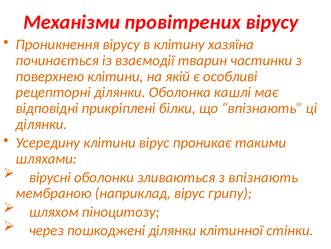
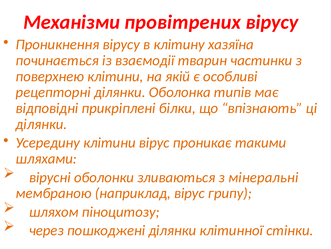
кашлі: кашлі -> типів (233, 92)
з впізнають: впізнають -> мінеральні (263, 177)
